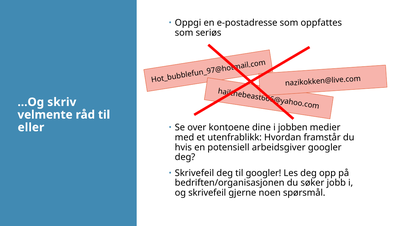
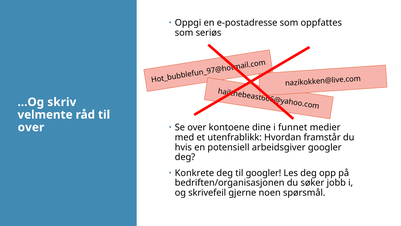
jobben: jobben -> funnet (293, 127)
eller: eller -> over (31, 127)
Skrivefeil: Skrivefeil -> Konkrete (194, 173)
